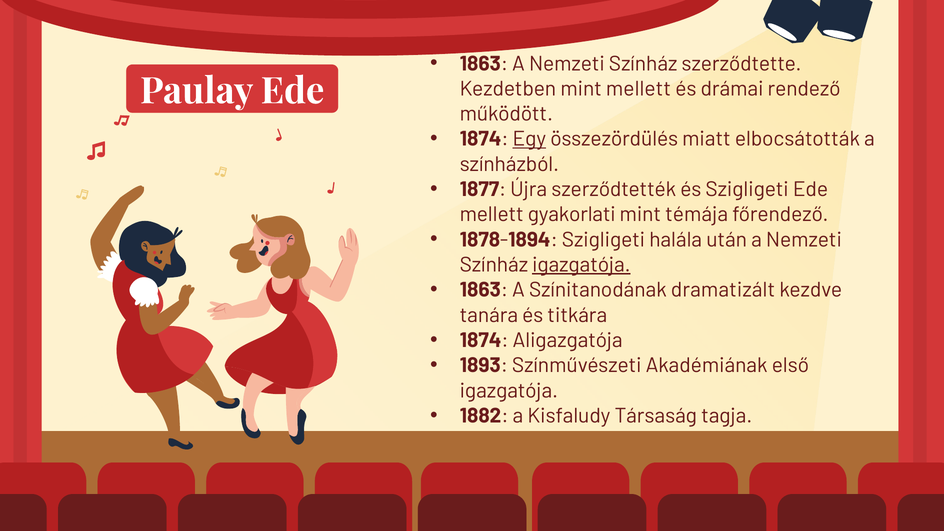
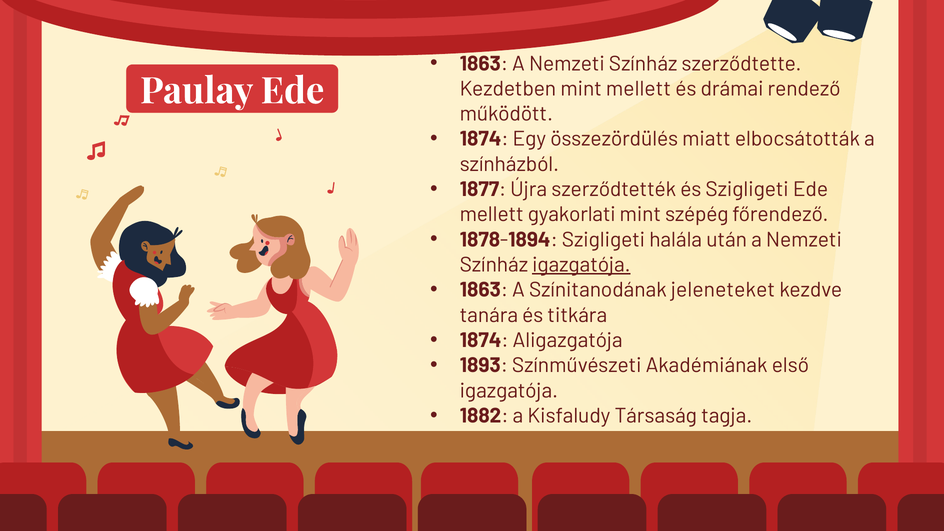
Egy underline: present -> none (529, 139)
témája: témája -> szépég (697, 215)
dramatizált: dramatizált -> jeleneteket (723, 290)
